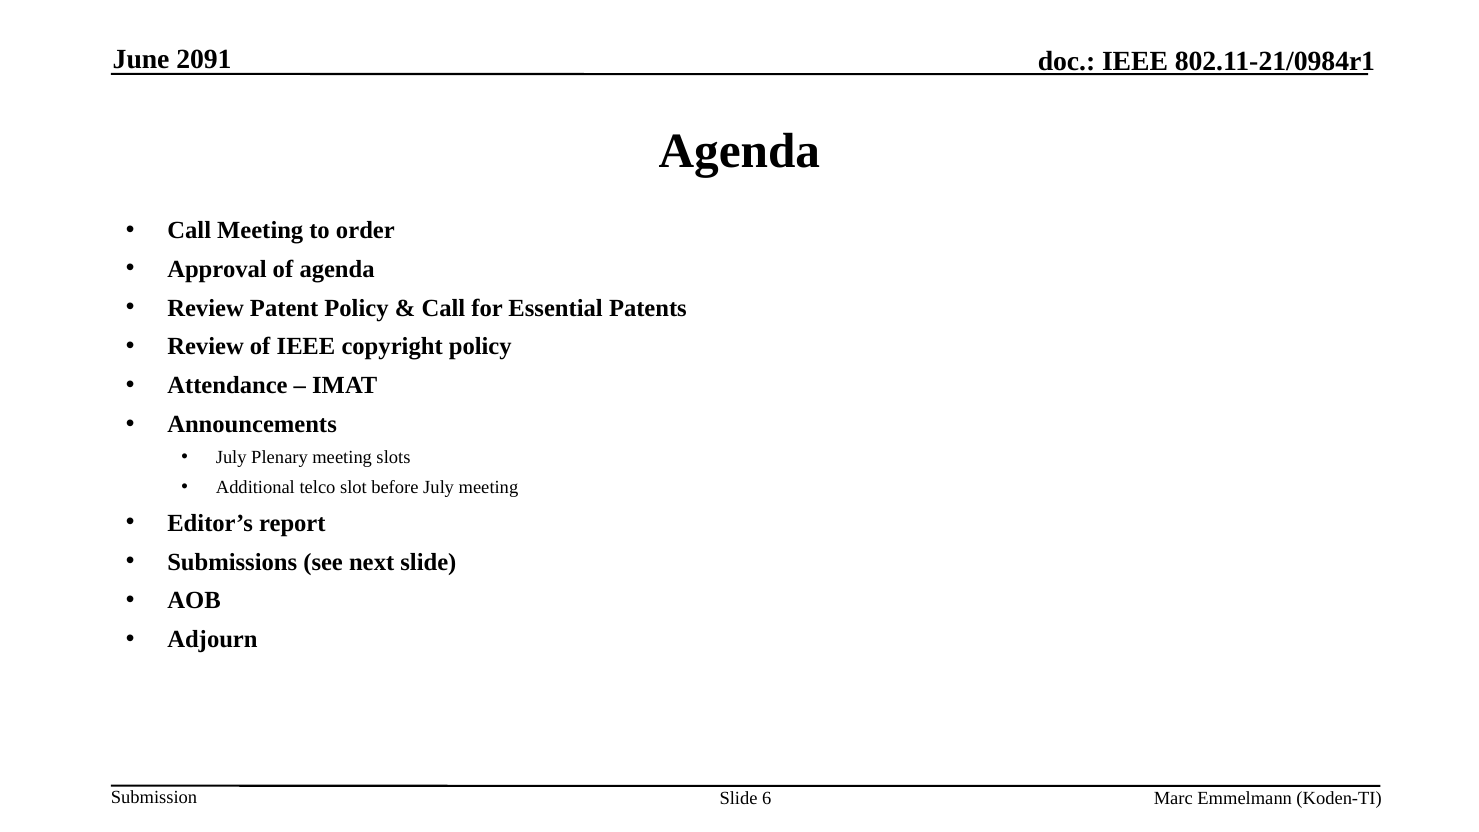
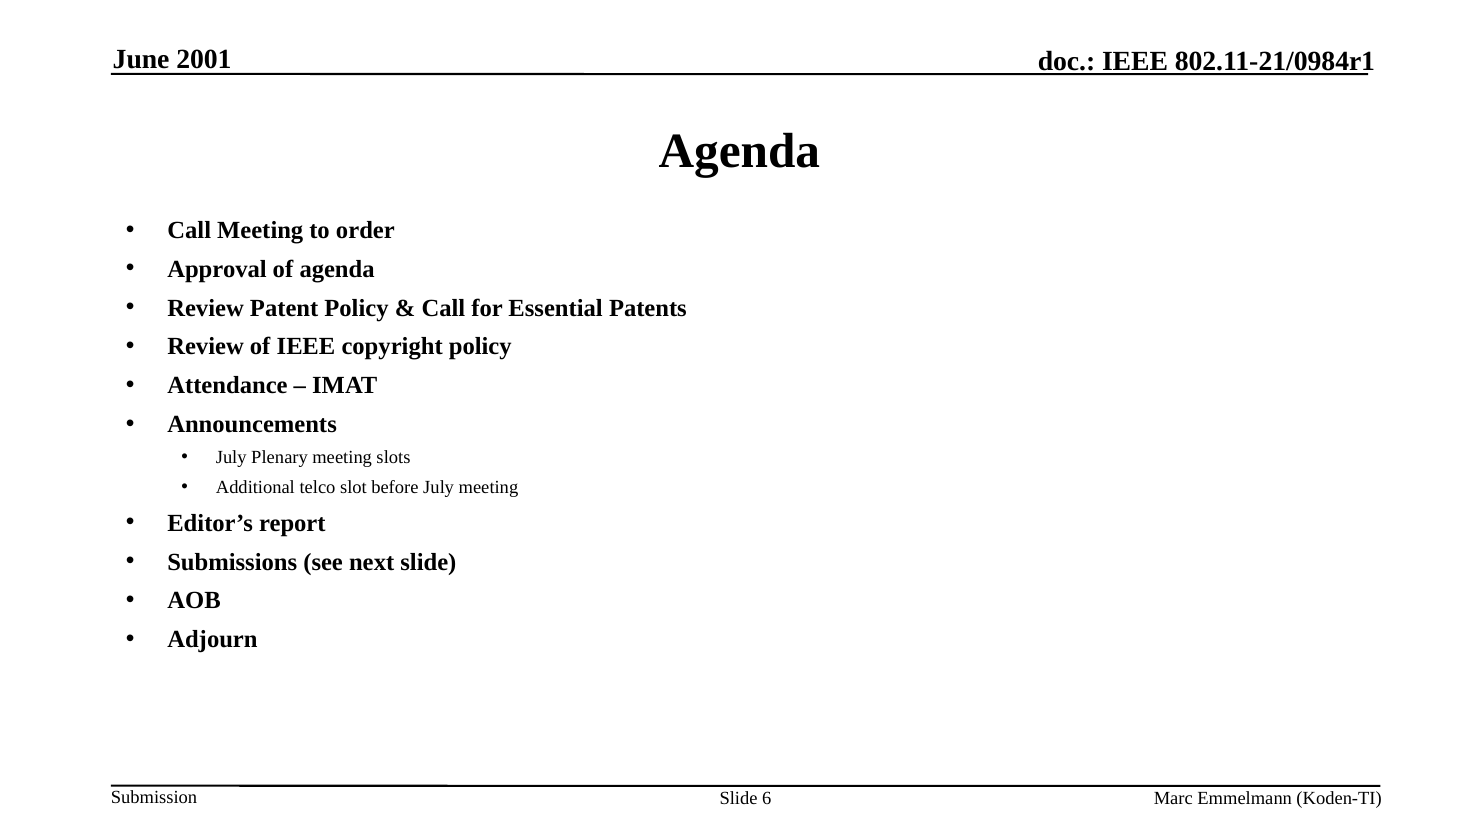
2091: 2091 -> 2001 (204, 59)
